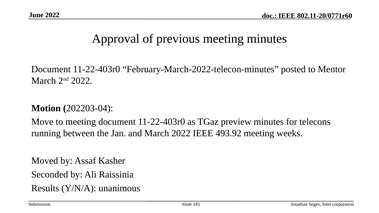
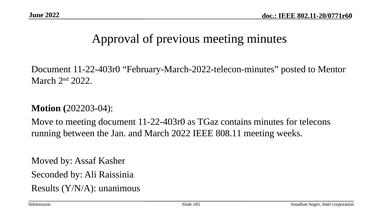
preview: preview -> contains (236, 122)
493.92: 493.92 -> 808.11 (229, 133)
